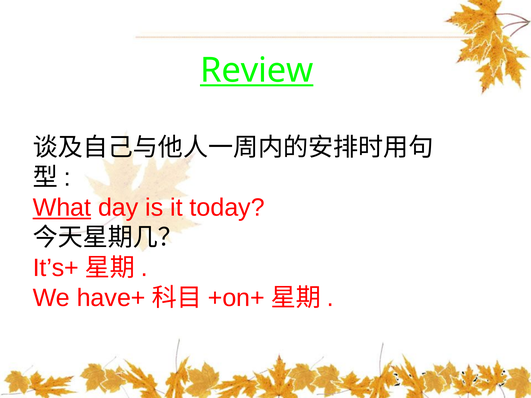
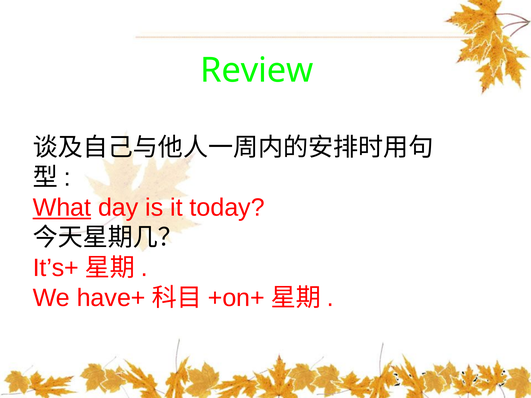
Review underline: present -> none (257, 70)
